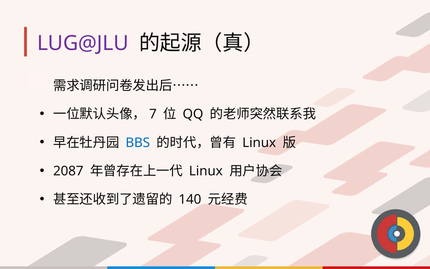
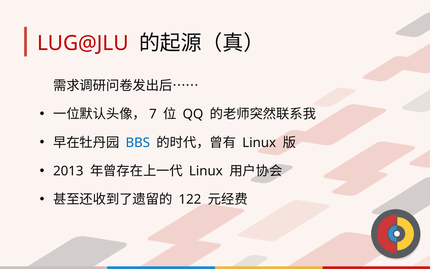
LUG@JLU colour: purple -> red (83, 43)
2087: 2087 -> 2013 (68, 171)
140: 140 -> 122 (190, 199)
